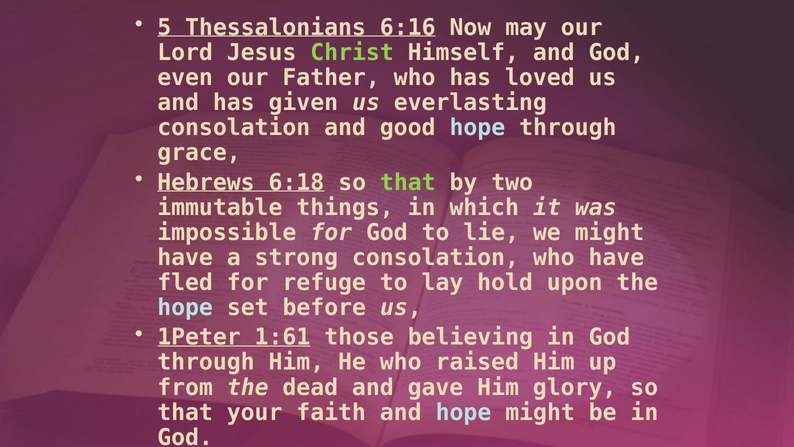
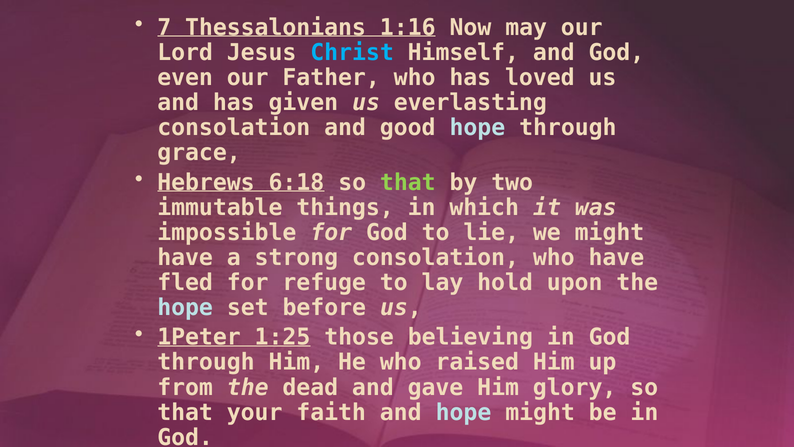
5: 5 -> 7 (164, 28)
6:16: 6:16 -> 1:16 (408, 28)
Christ colour: light green -> light blue (352, 53)
1:61: 1:61 -> 1:25 (282, 337)
